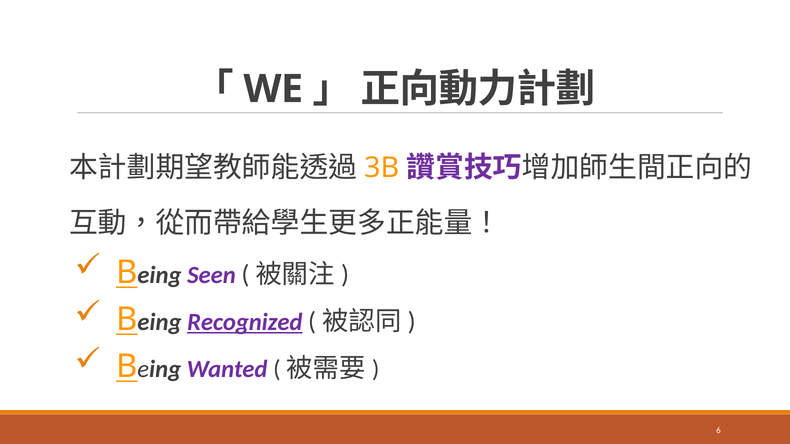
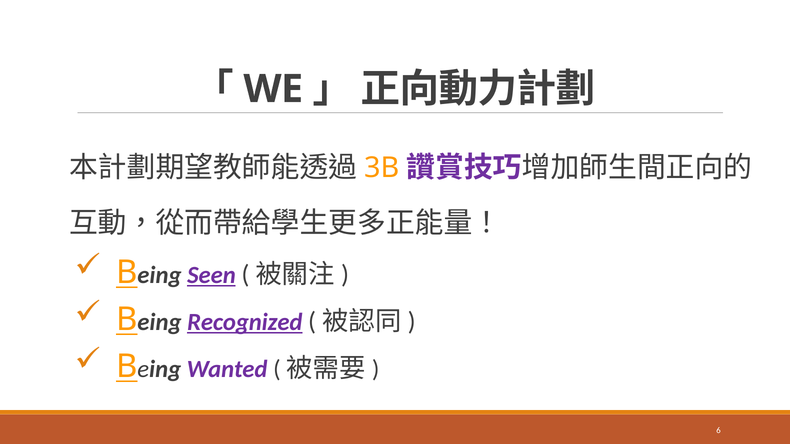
Seen underline: none -> present (211, 275)
